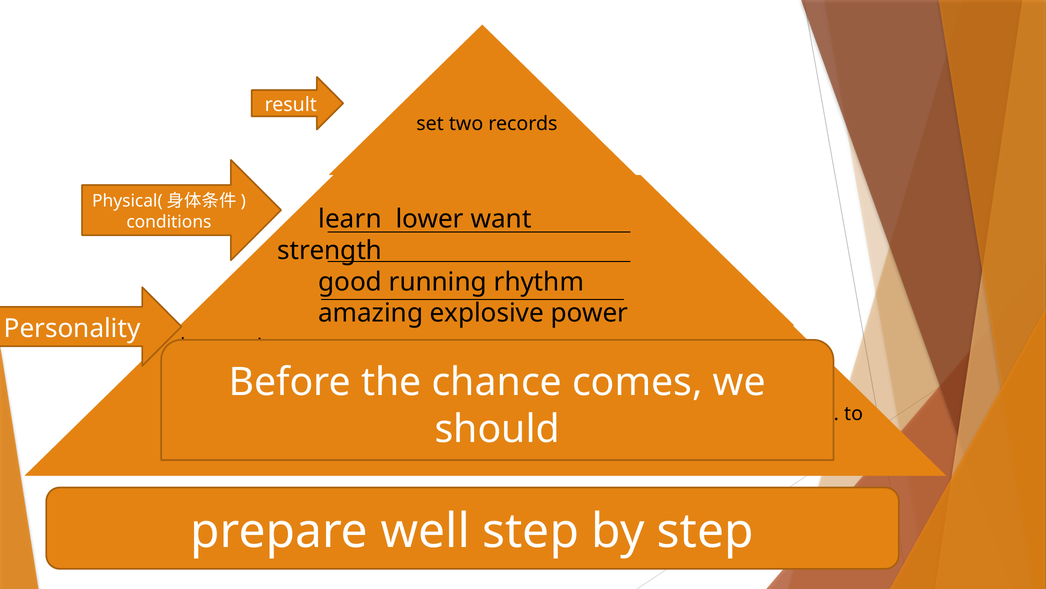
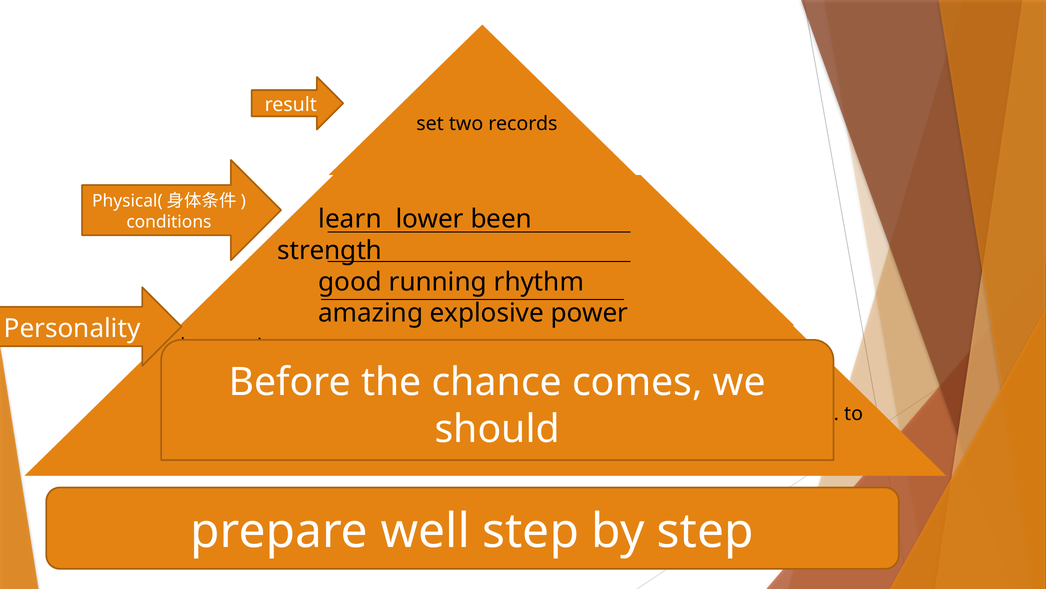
want: want -> been (501, 219)
